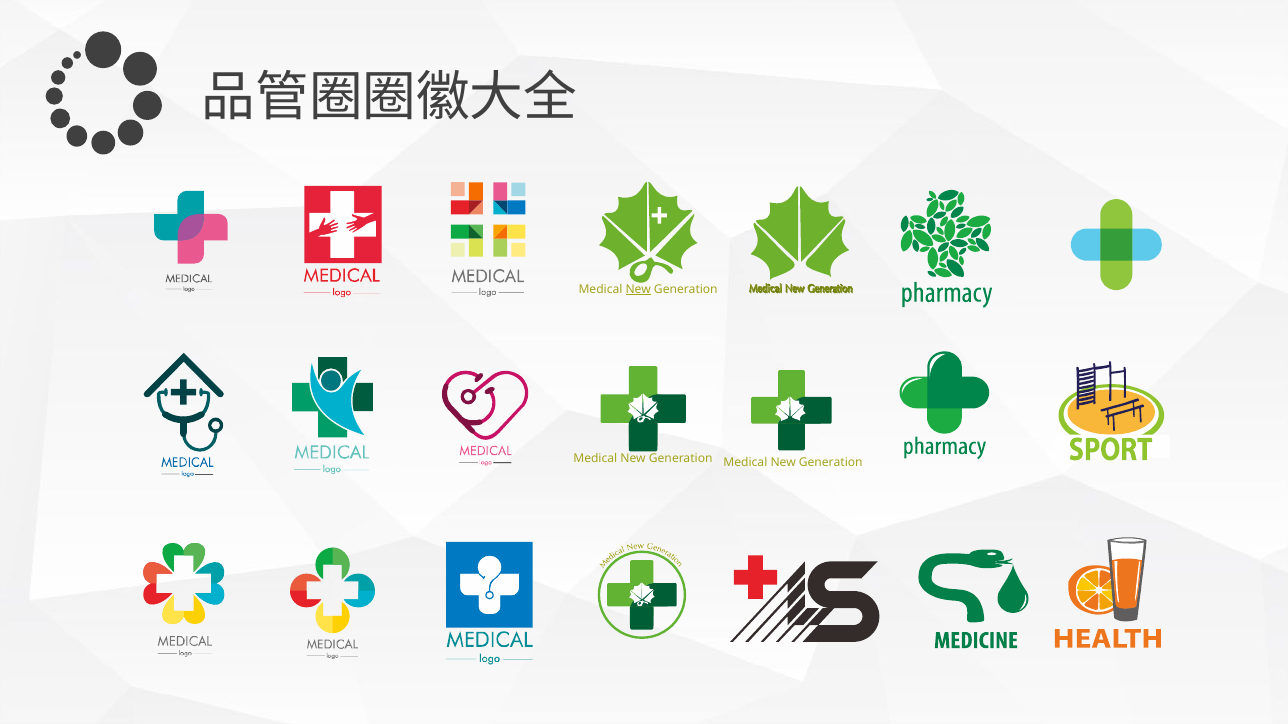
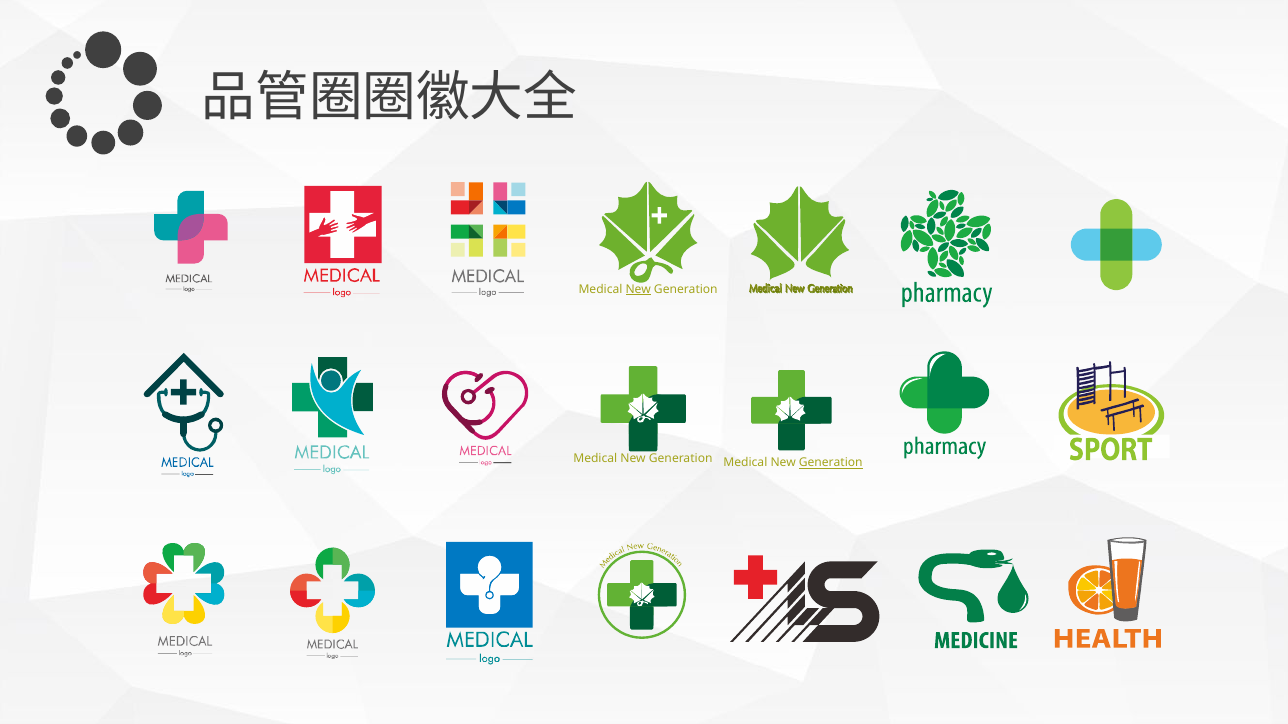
Generation underline: none -> present (831, 463)
